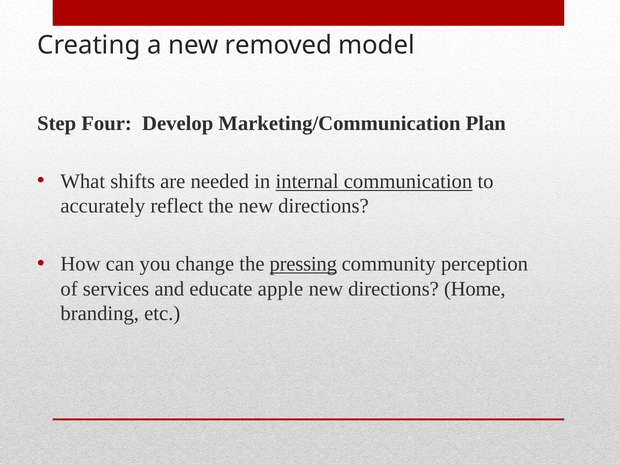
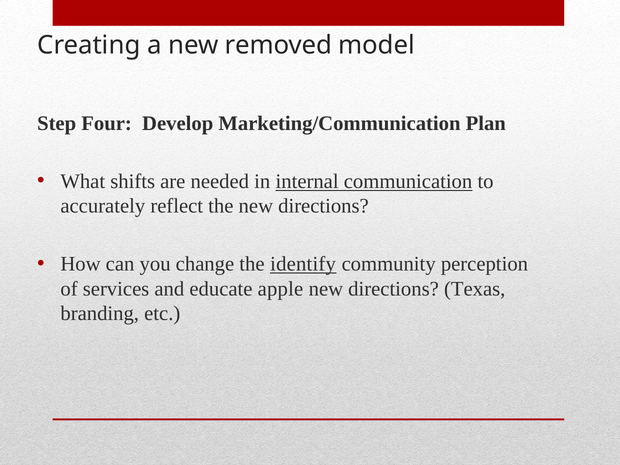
pressing: pressing -> identify (303, 264)
Home: Home -> Texas (475, 289)
